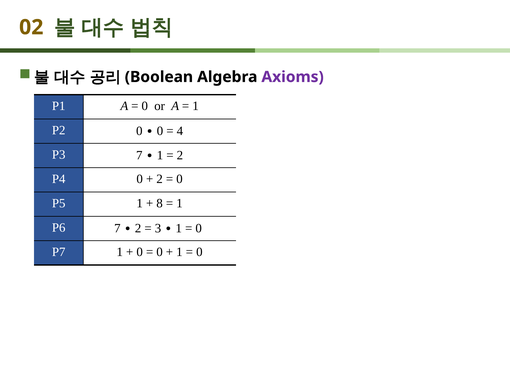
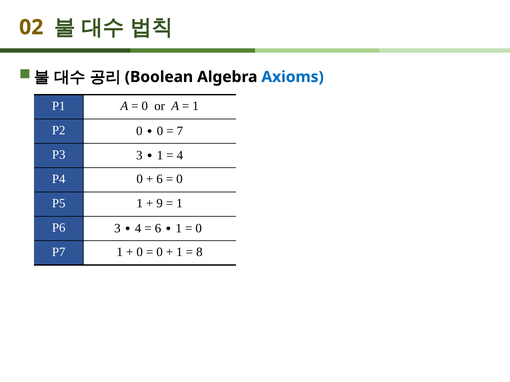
Axioms colour: purple -> blue (293, 77)
4: 4 -> 7 (180, 131)
P3 7: 7 -> 3 (139, 156)
2: 2 -> 4 (180, 156)
2: 2 -> 6 (160, 179)
8: 8 -> 9 (160, 204)
P6 7: 7 -> 3 (117, 229)
2: 2 -> 4 (138, 229)
3: 3 -> 6 (158, 229)
0: 0 -> 8 (199, 252)
